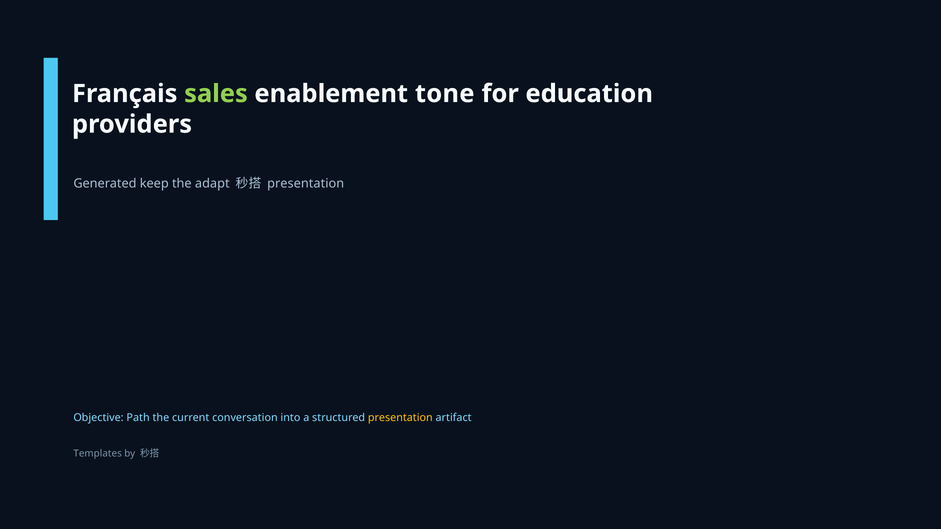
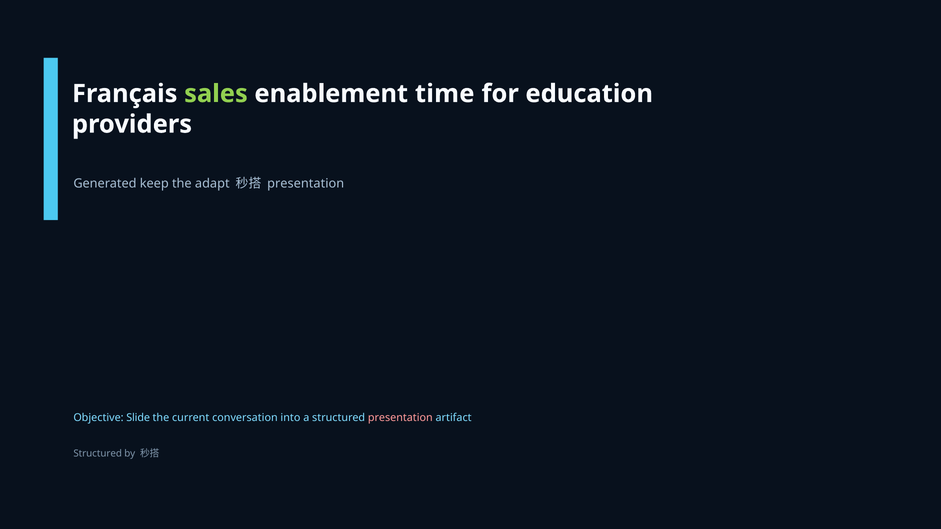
tone: tone -> time (445, 94)
Path: Path -> Slide (138, 418)
presentation colour: yellow -> pink (400, 418)
Templates: Templates -> Structured (98, 454)
